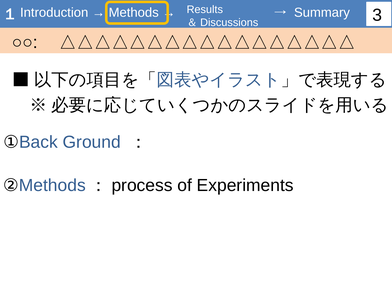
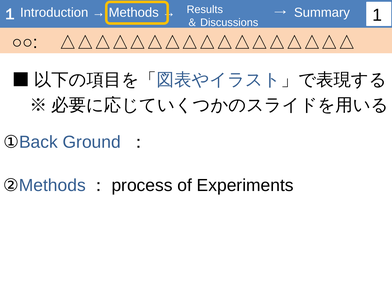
3: 3 -> 1 (377, 15)
